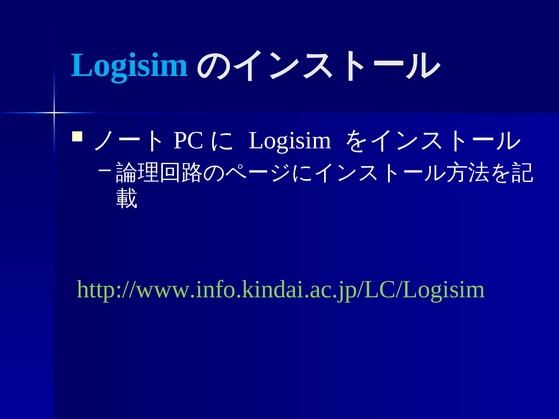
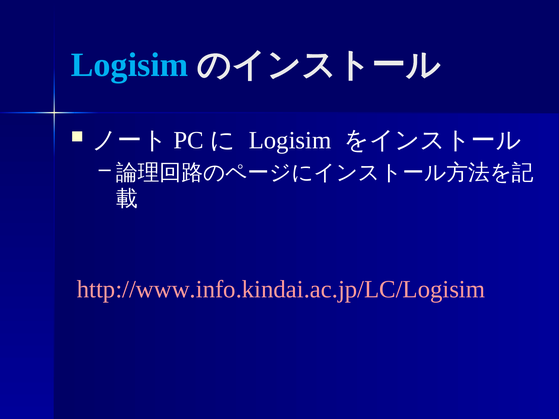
http://www.info.kindai.ac.jp/LC/Logisim colour: light green -> pink (281, 290)
